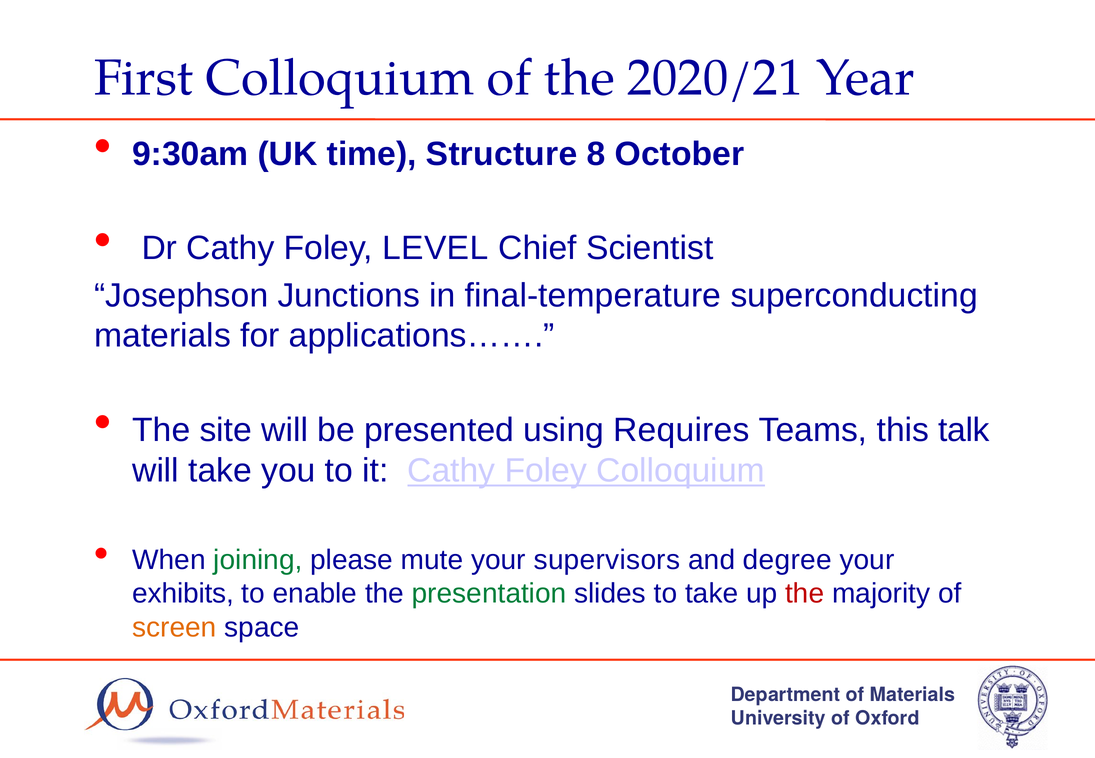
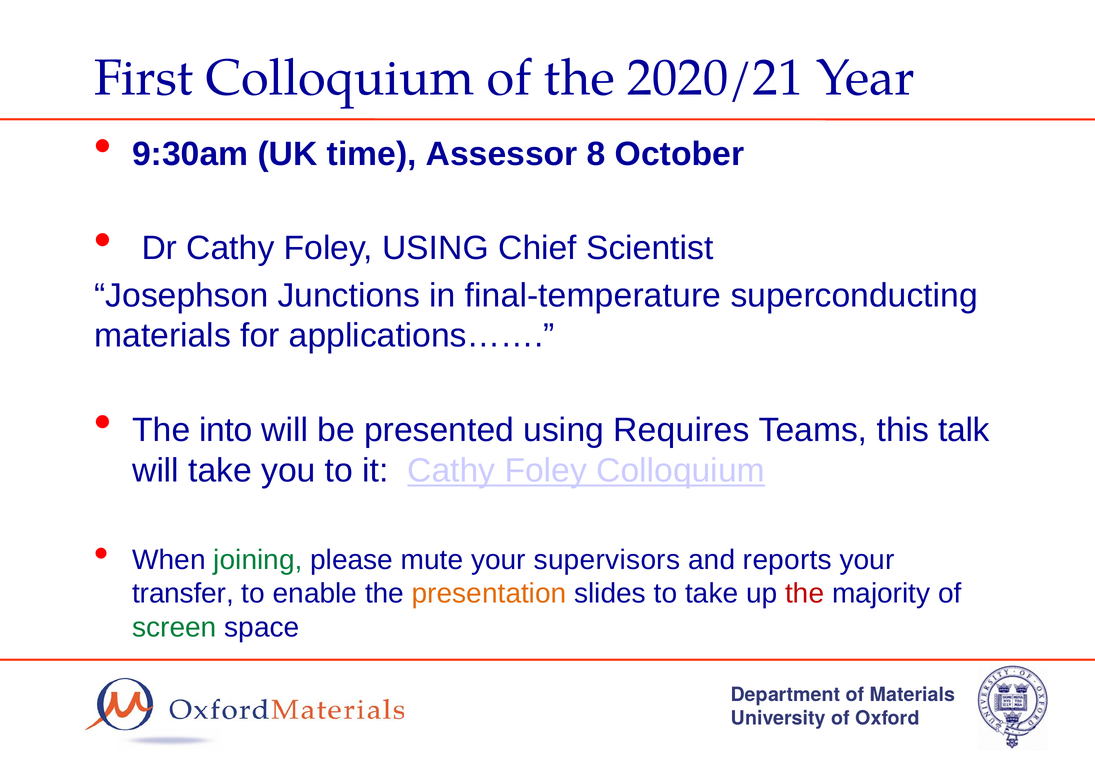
Structure: Structure -> Assessor (502, 154)
Foley LEVEL: LEVEL -> USING (435, 248)
site: site -> into (226, 430)
degree: degree -> reports (787, 560)
exhibits: exhibits -> transfer (183, 594)
presentation colour: green -> orange (489, 594)
screen colour: orange -> green (174, 627)
